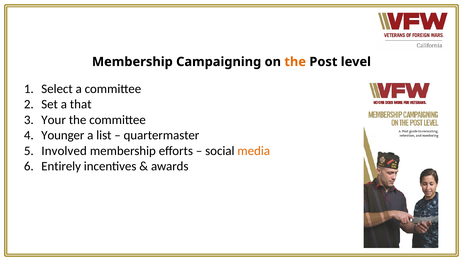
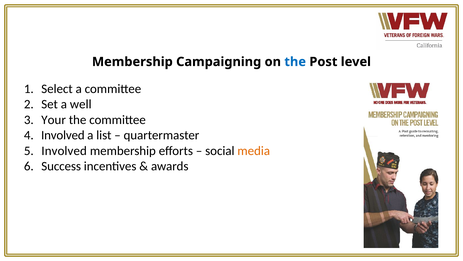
the colour: orange -> blue (295, 62)
that: that -> well (81, 104)
Younger: Younger -> Involved (63, 135)
Entirely: Entirely -> Success (61, 166)
